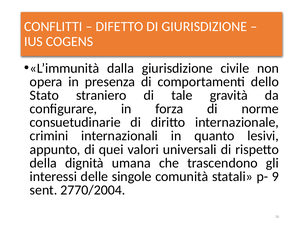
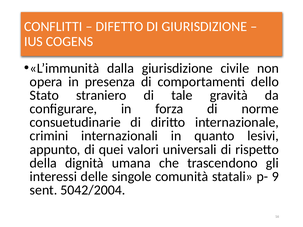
2770/2004: 2770/2004 -> 5042/2004 (93, 189)
